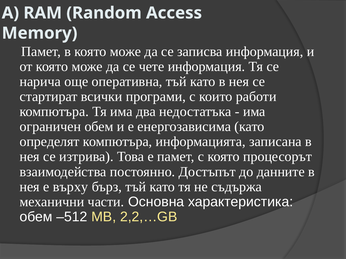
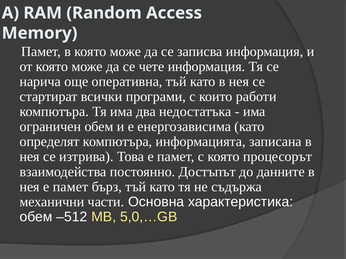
нея е върху: върху -> памет (71, 187)
2,2,…GB: 2,2,…GB -> 5,0,…GB (149, 217)
